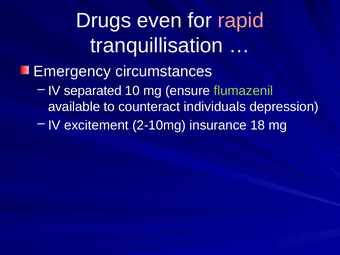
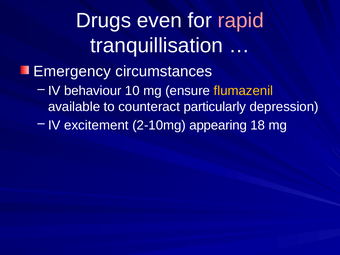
separated: separated -> behaviour (93, 91)
flumazenil colour: light green -> yellow (243, 91)
individuals: individuals -> particularly (215, 107)
insurance: insurance -> appearing (218, 125)
